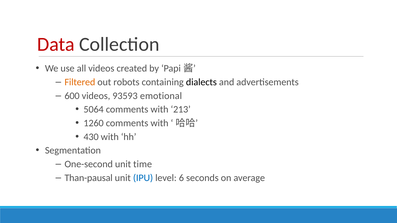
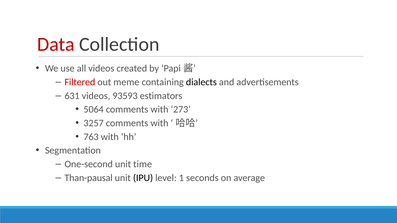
Filtered colour: orange -> red (80, 82)
robots: robots -> meme (126, 82)
600: 600 -> 631 (72, 96)
emotional: emotional -> estimators (161, 96)
213: 213 -> 273 (181, 110)
1260: 1260 -> 3257 (94, 123)
430: 430 -> 763 (91, 137)
IPU colour: blue -> black (143, 178)
6: 6 -> 1 (181, 178)
